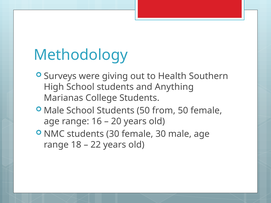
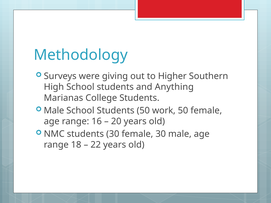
Health: Health -> Higher (172, 76)
from: from -> work (164, 111)
